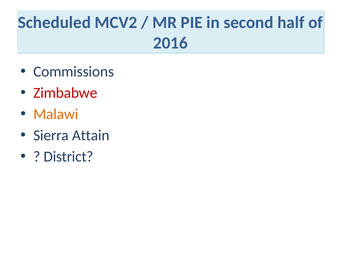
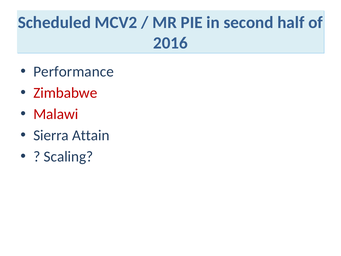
Commissions: Commissions -> Performance (74, 72)
Malawi colour: orange -> red (56, 114)
District: District -> Scaling (68, 156)
